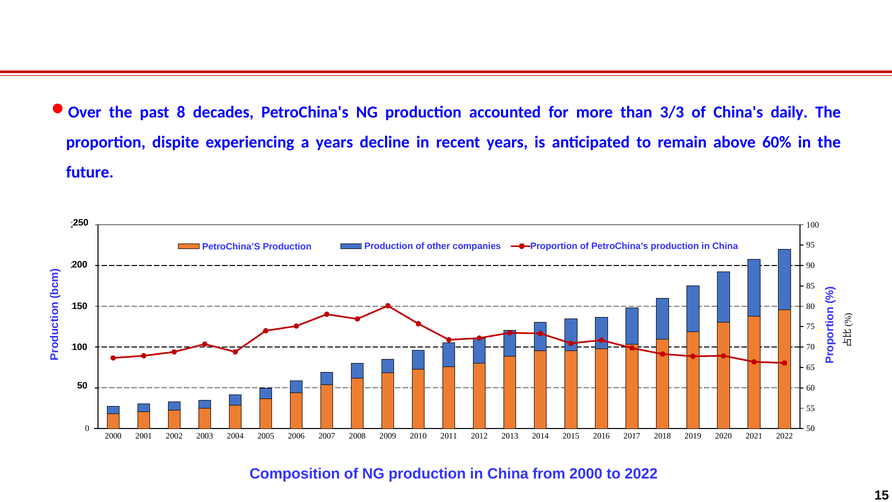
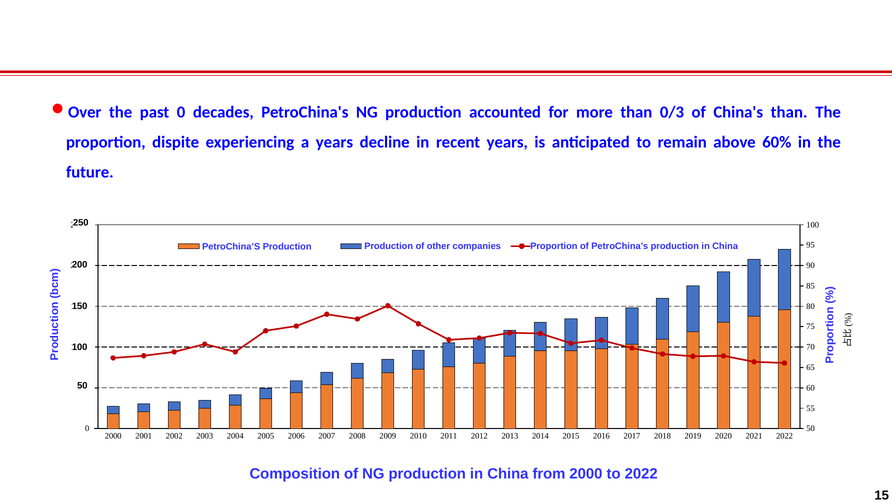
past 8: 8 -> 0 (181, 112)
3/3: 3/3 -> 0/3 (672, 112)
China's daily: daily -> than (789, 112)
